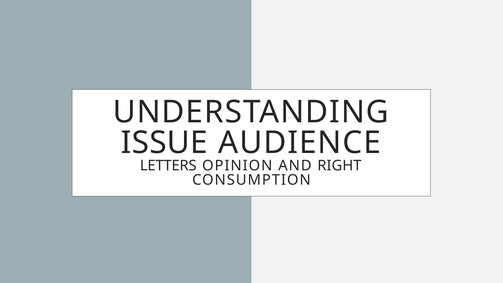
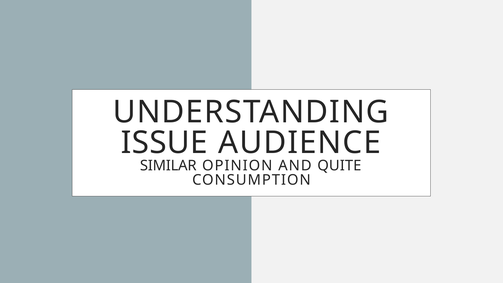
LETTERS: LETTERS -> SIMILAR (168, 166)
RIGHT: RIGHT -> QUITE (339, 166)
